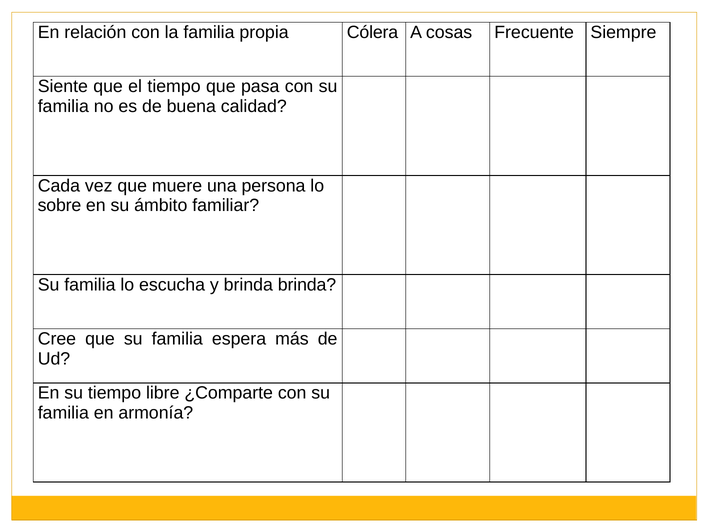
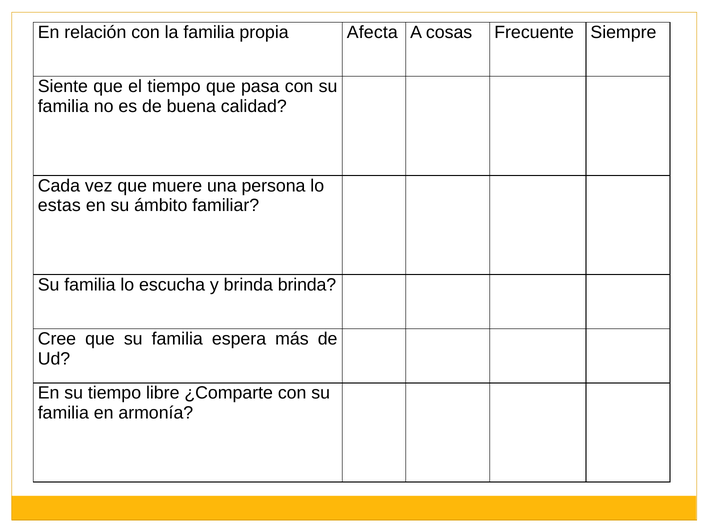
Cólera: Cólera -> Afecta (372, 32)
sobre: sobre -> estas (59, 205)
